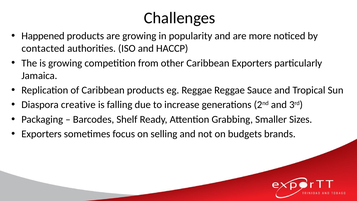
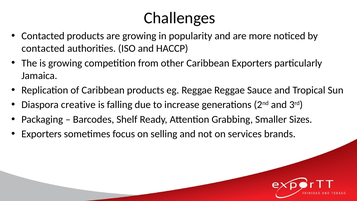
Happened: Happened -> Contacted (43, 36)
budgets: budgets -> services (245, 134)
